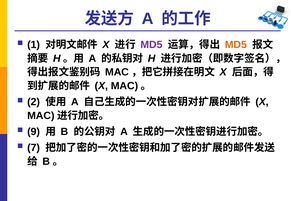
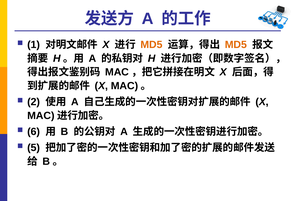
MD5 colour: purple -> orange (151, 45)
9: 9 -> 6 (34, 132)
7: 7 -> 5 (34, 148)
